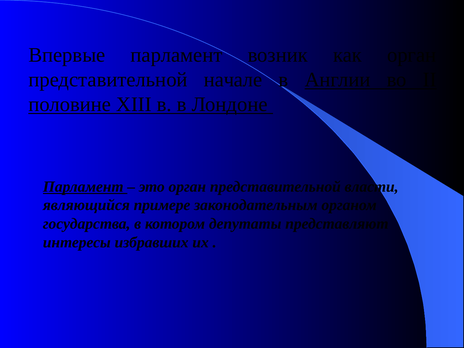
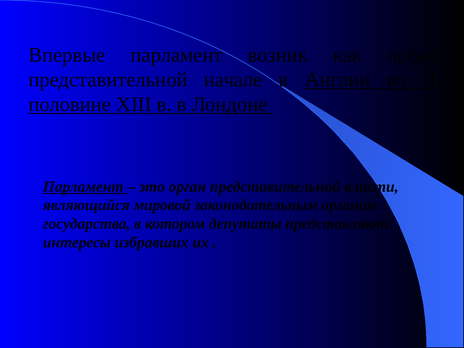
примере: примере -> мировой (162, 205)
